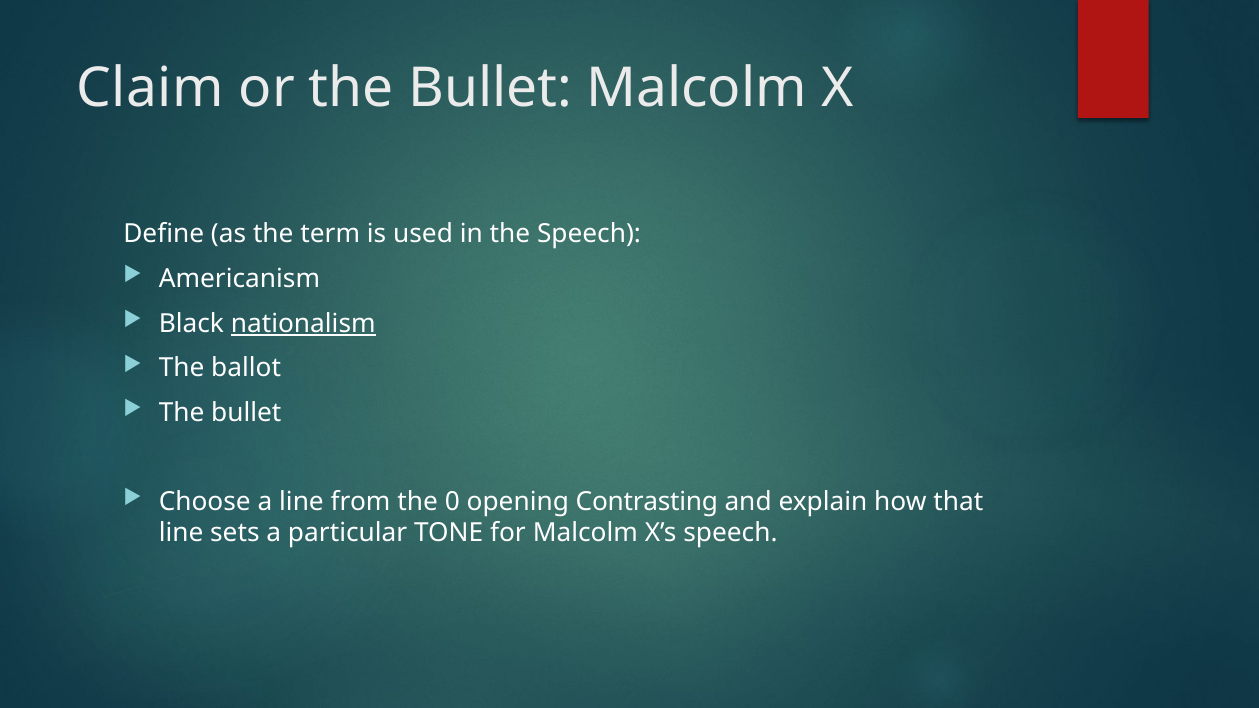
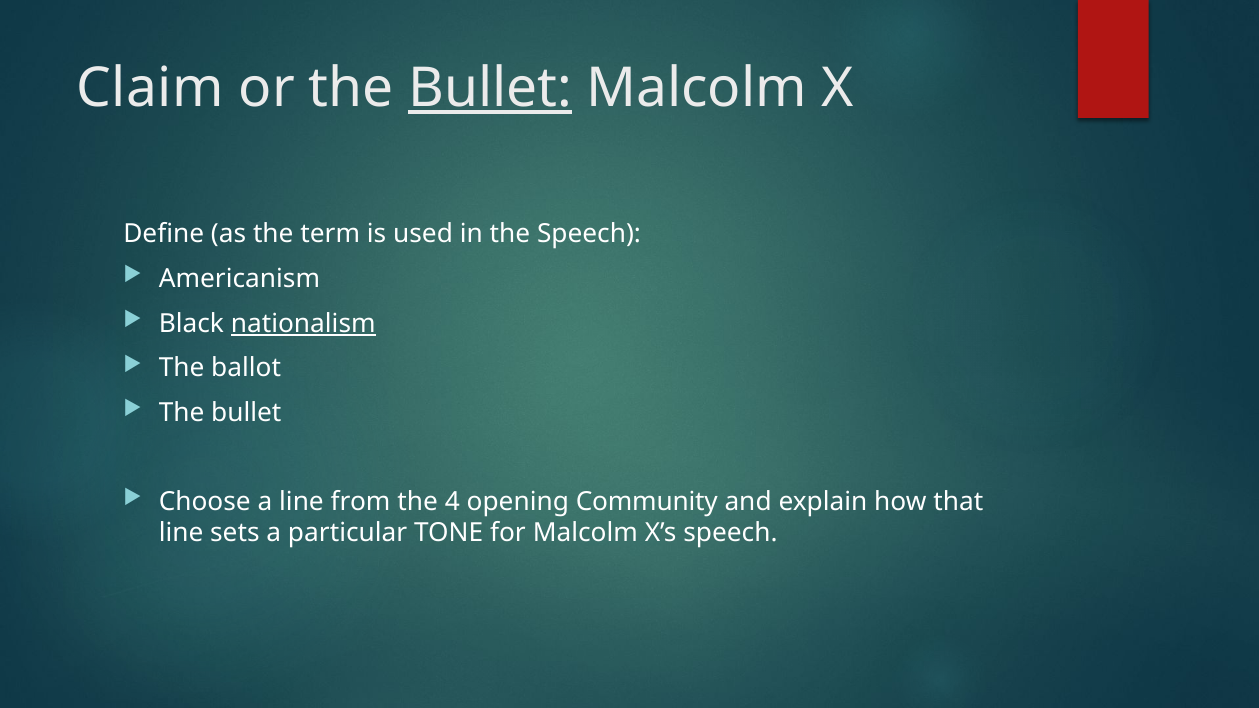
Bullet underline: none -> present (490, 88)
0: 0 -> 4 (452, 502)
Contrasting: Contrasting -> Community (647, 502)
